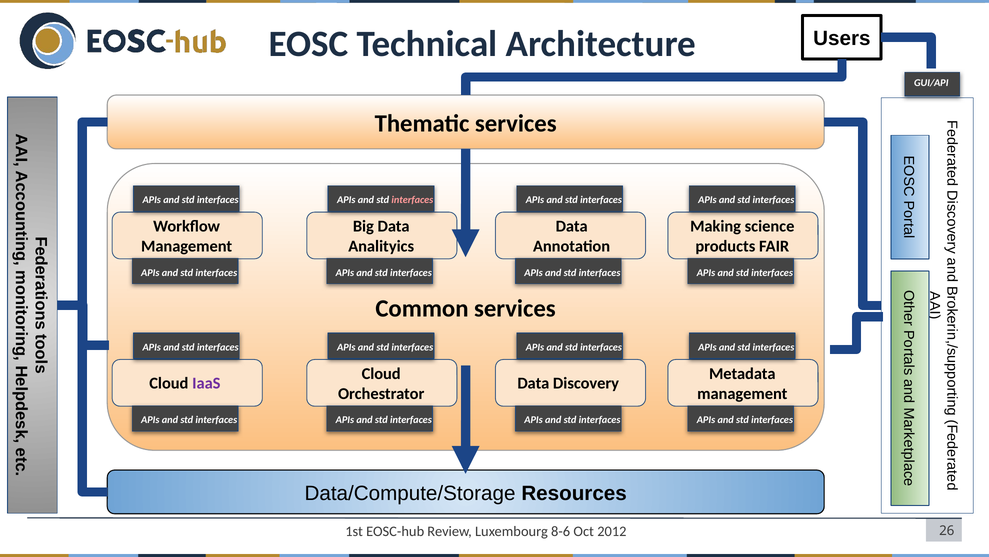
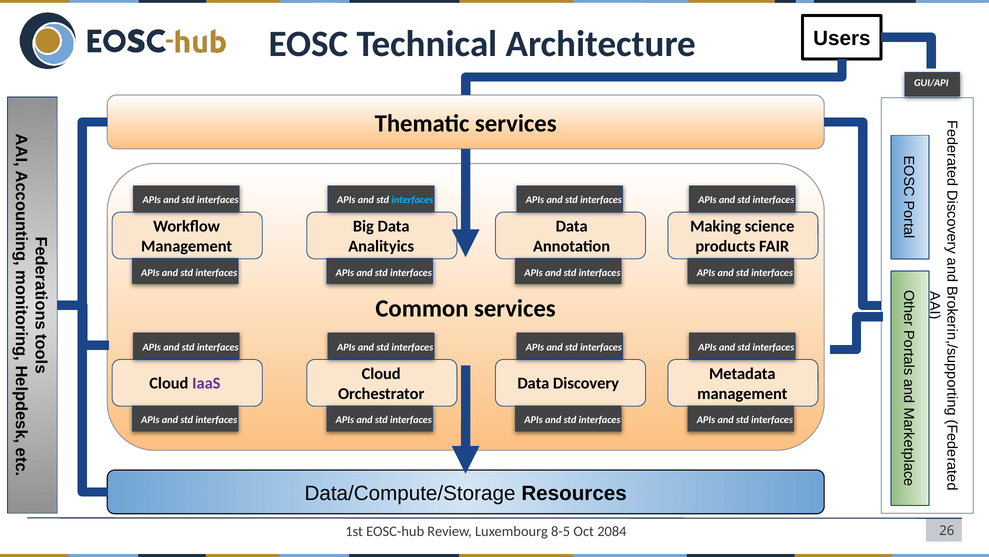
interfaces colour: pink -> light blue (412, 200)
8-6: 8-6 -> 8-5 (561, 531)
2012: 2012 -> 2084 (612, 531)
